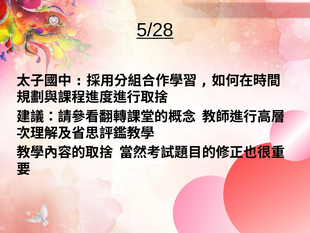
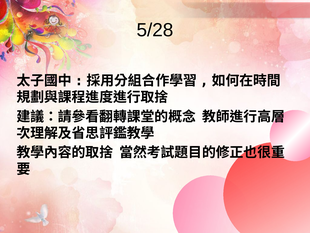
5/28 underline: present -> none (155, 30)
